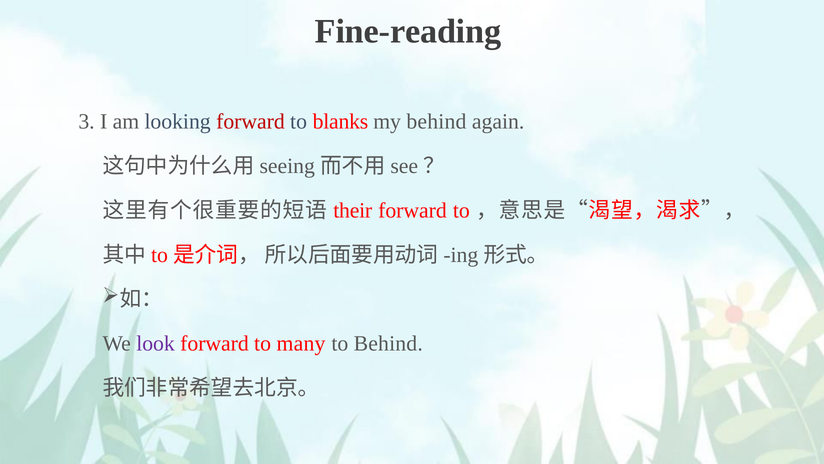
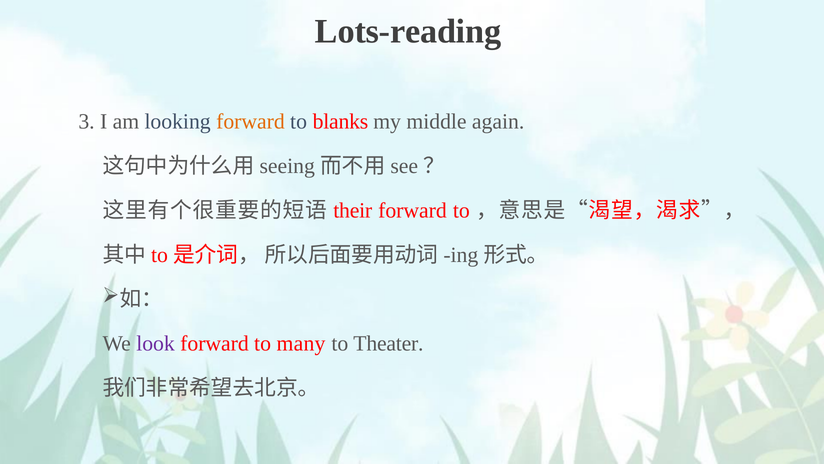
Fine-reading: Fine-reading -> Lots-reading (408, 31)
forward colour: red -> orange (250, 122)
my behind: behind -> middle (437, 122)
to Behind: Behind -> Theater (388, 343)
